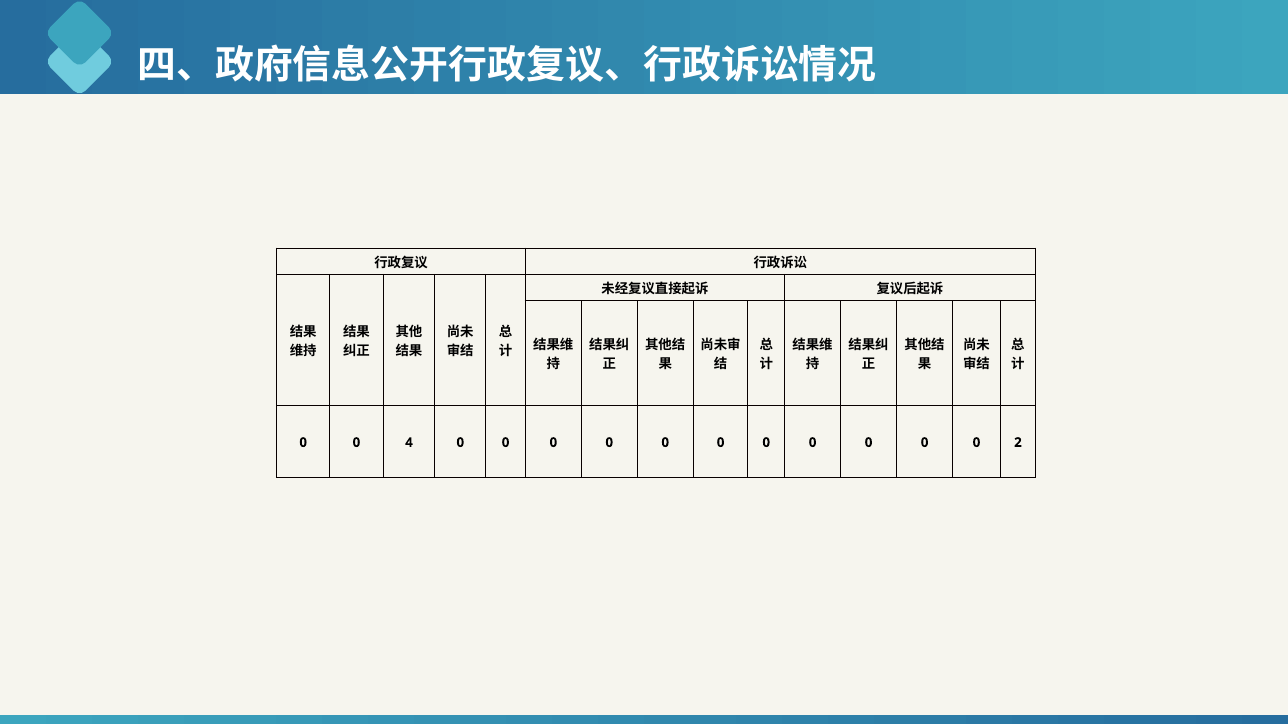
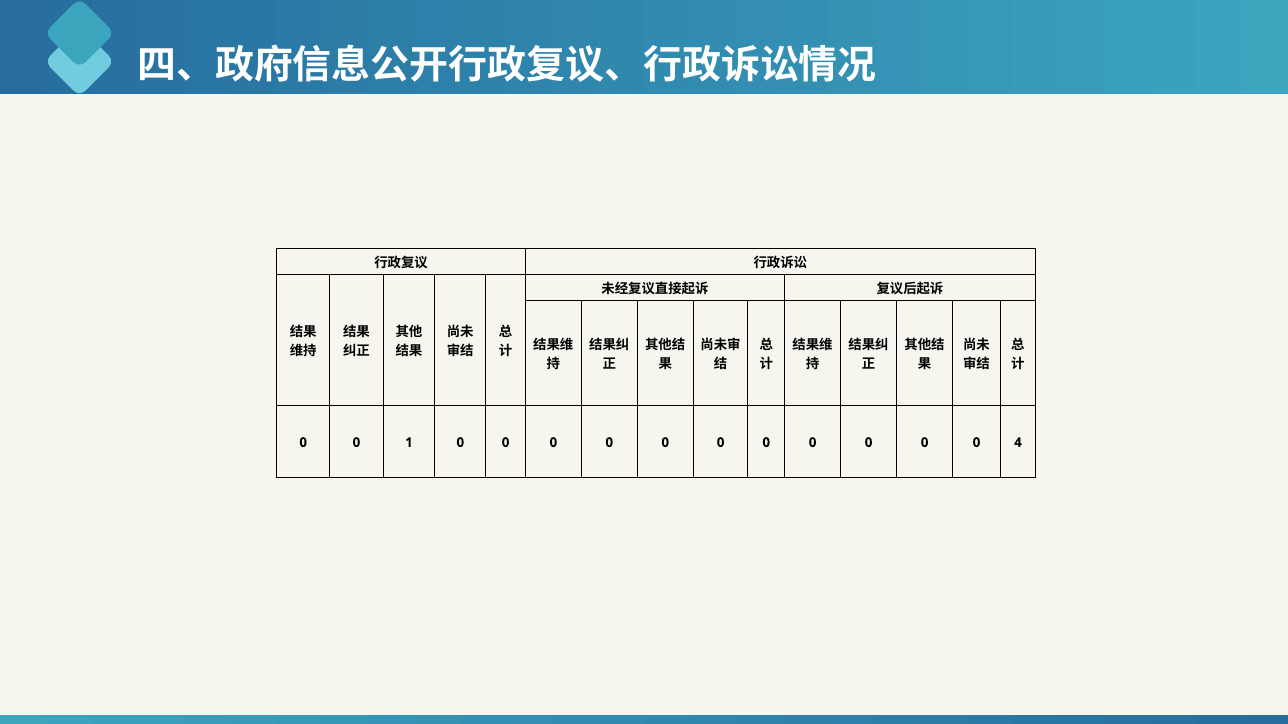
4: 4 -> 1 (409, 443)
2: 2 -> 4 (1018, 443)
